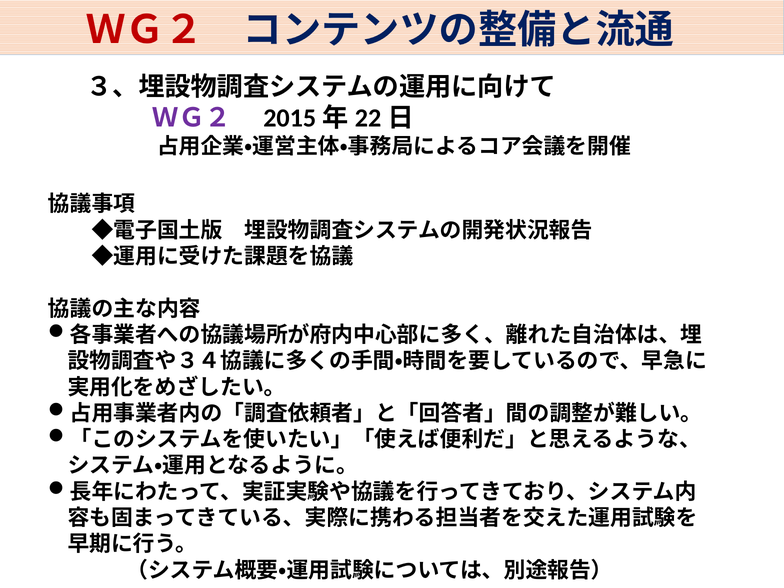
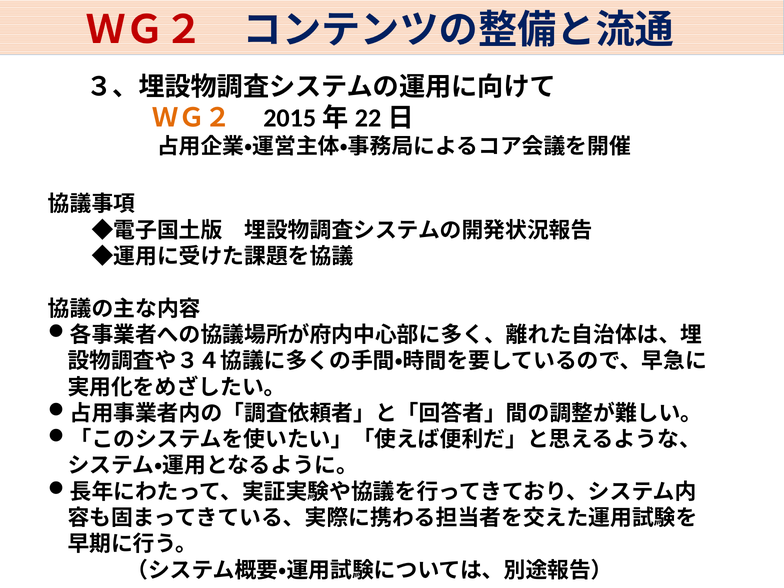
ＷＧ２ colour: purple -> orange (192, 118)
